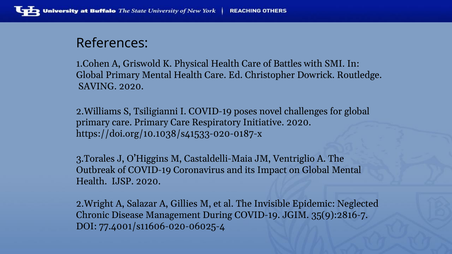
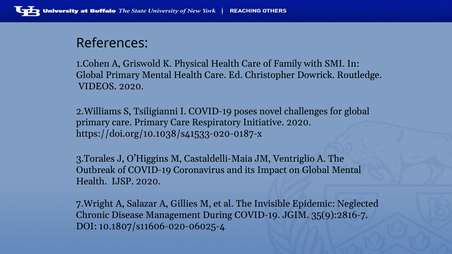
Battles: Battles -> Family (288, 64)
SAVING: SAVING -> VIDEOS (98, 86)
2.Wright: 2.Wright -> 7.Wright (95, 204)
77.4001/s11606-020-06025-4: 77.4001/s11606-020-06025-4 -> 10.1807/s11606-020-06025-4 (162, 227)
